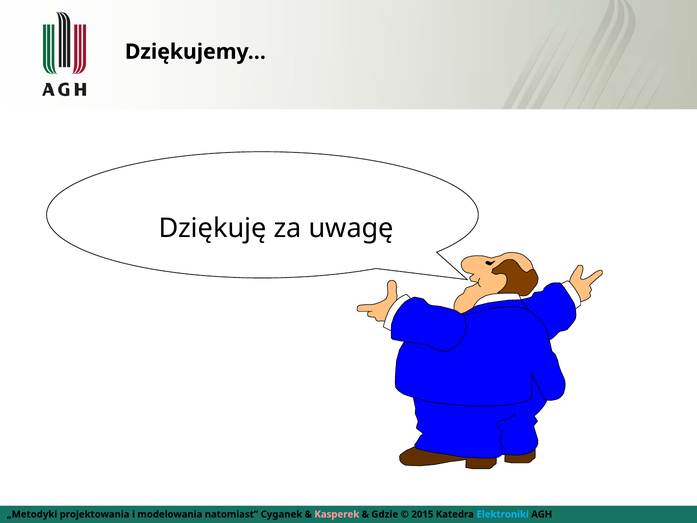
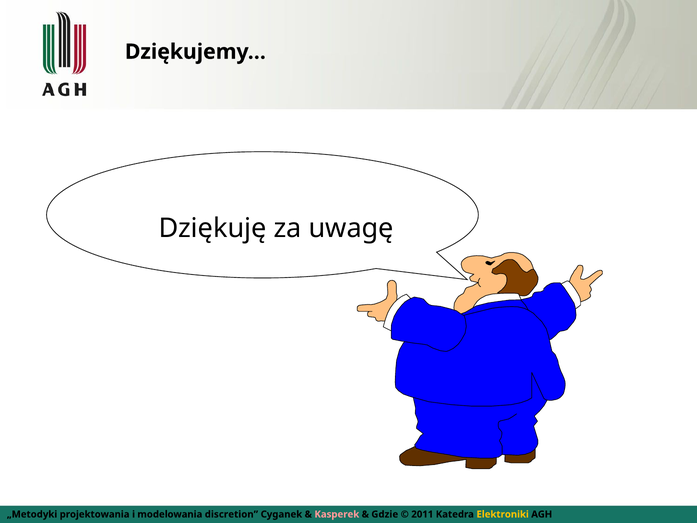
natomiast: natomiast -> discretion (231, 514)
2015: 2015 -> 2011 (422, 514)
Elektroniki colour: light blue -> yellow (503, 514)
